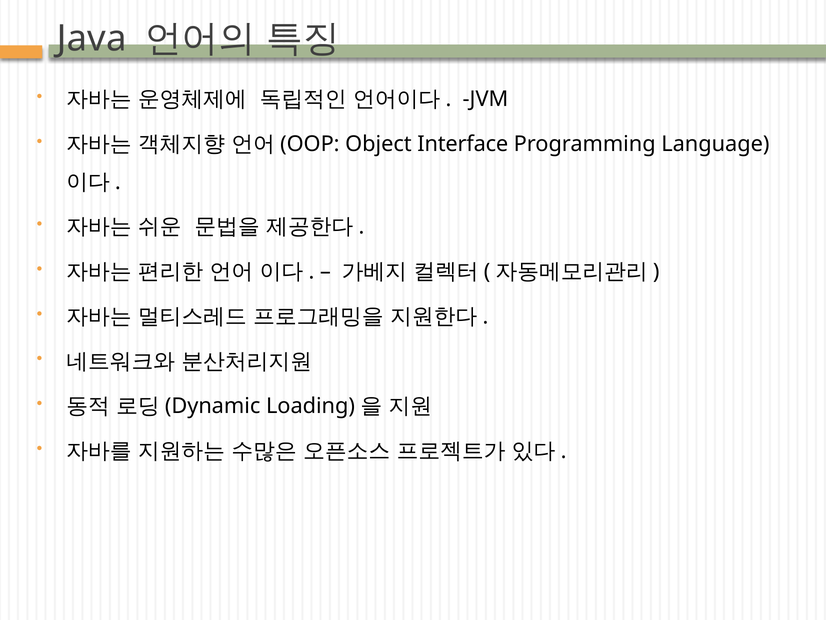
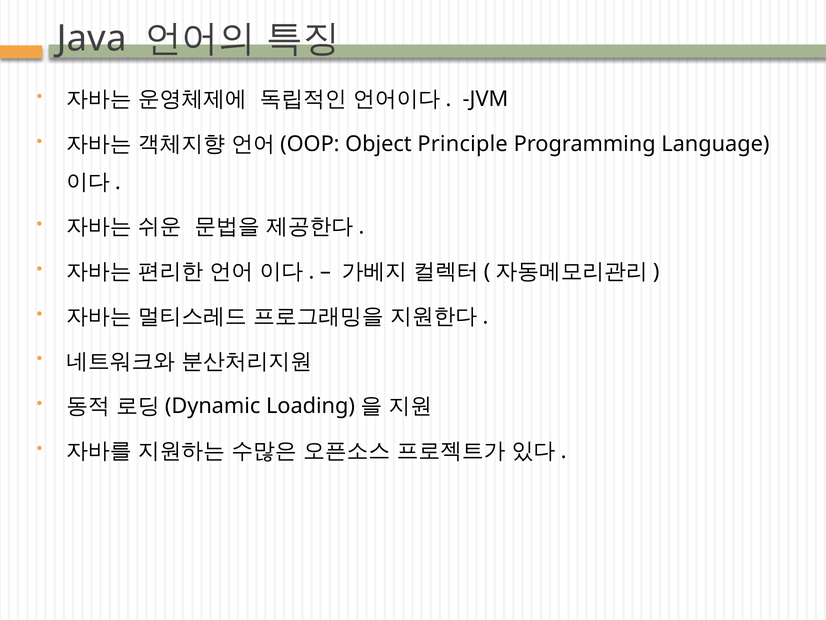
Interface: Interface -> Principle (463, 144)
